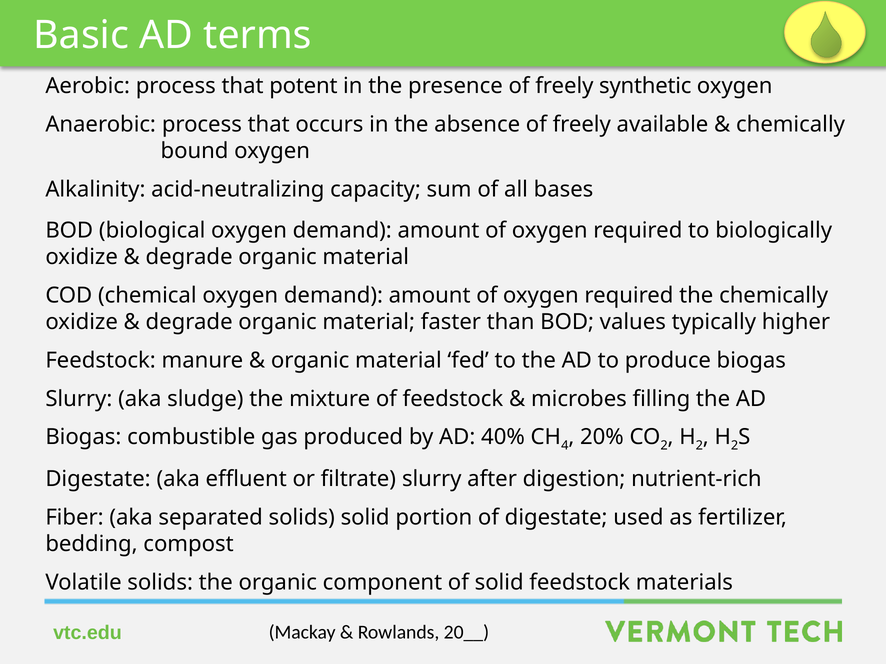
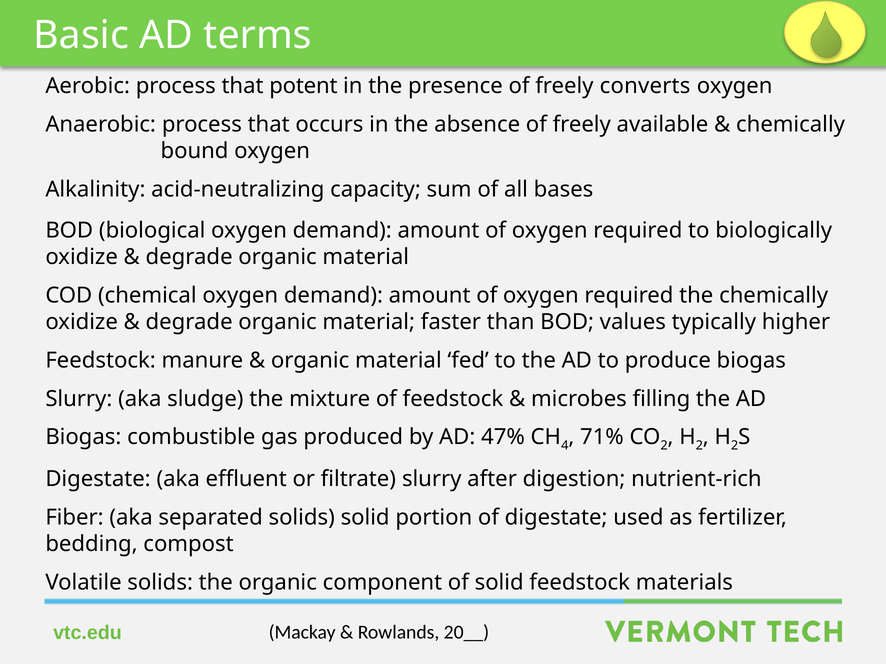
synthetic: synthetic -> converts (645, 86)
40%: 40% -> 47% (503, 437)
20%: 20% -> 71% (602, 437)
